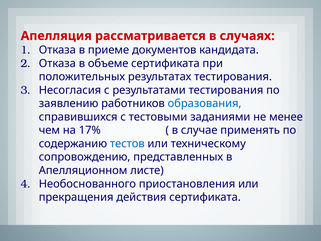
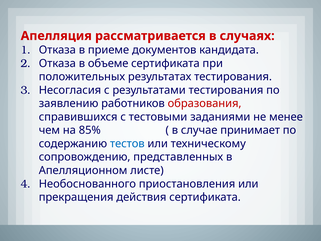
образования colour: blue -> red (205, 103)
17%: 17% -> 85% (90, 130)
применять: применять -> принимает (250, 130)
